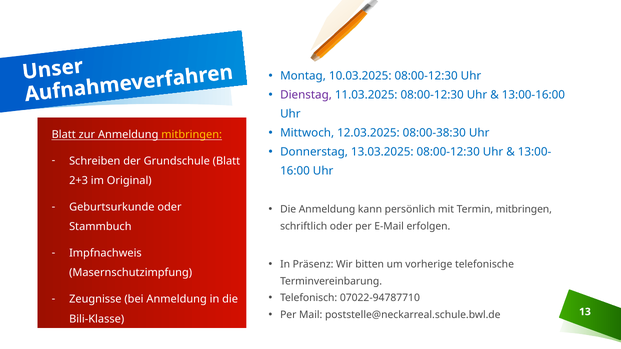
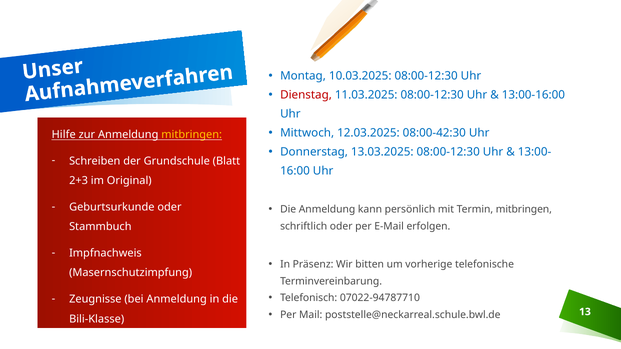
Dienstag colour: purple -> red (306, 95)
08:00-38:30: 08:00-38:30 -> 08:00-42:30 (434, 133)
Blatt: Blatt -> Hilfe (64, 135)
